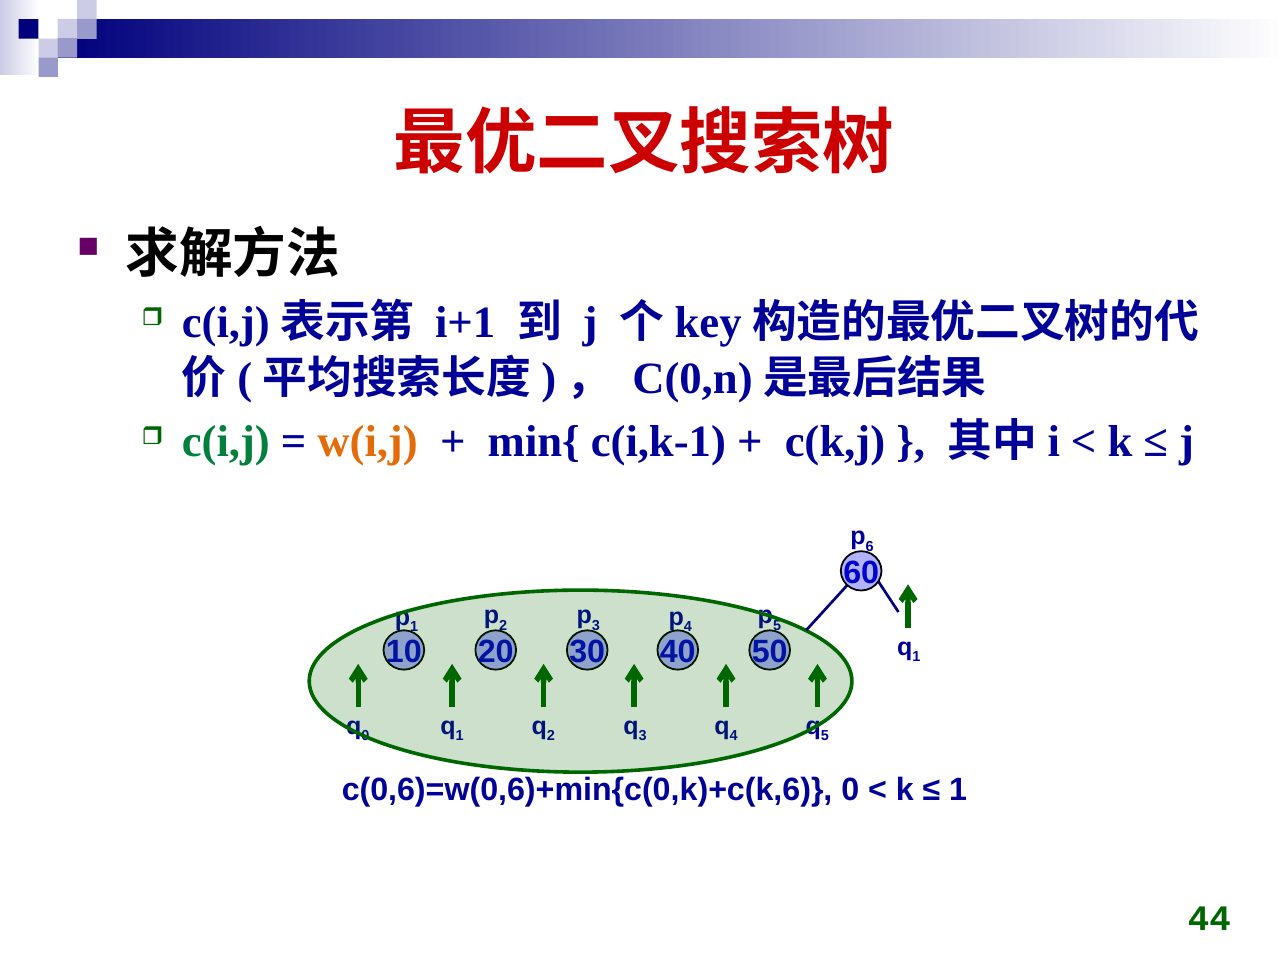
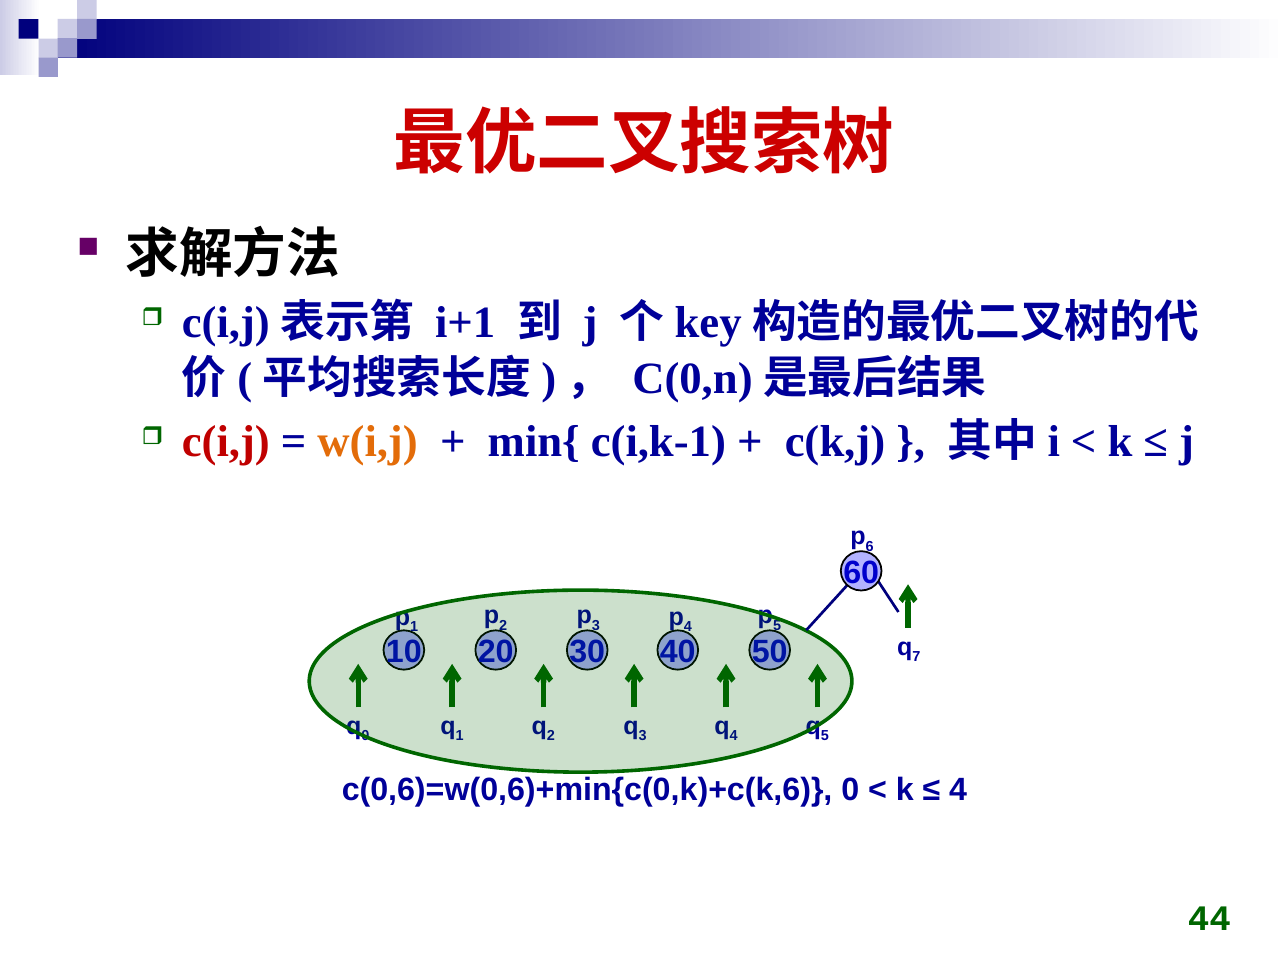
c(i,j colour: green -> red (226, 442)
1: 1 -> 7 (916, 657)
1: 1 -> 4 (958, 790)
